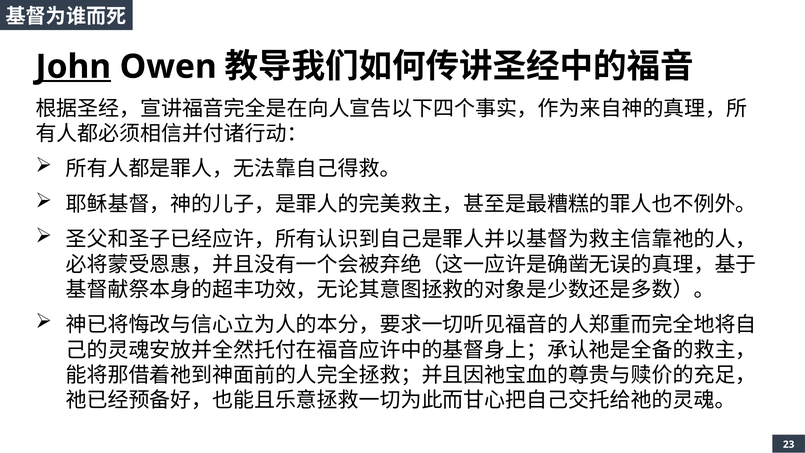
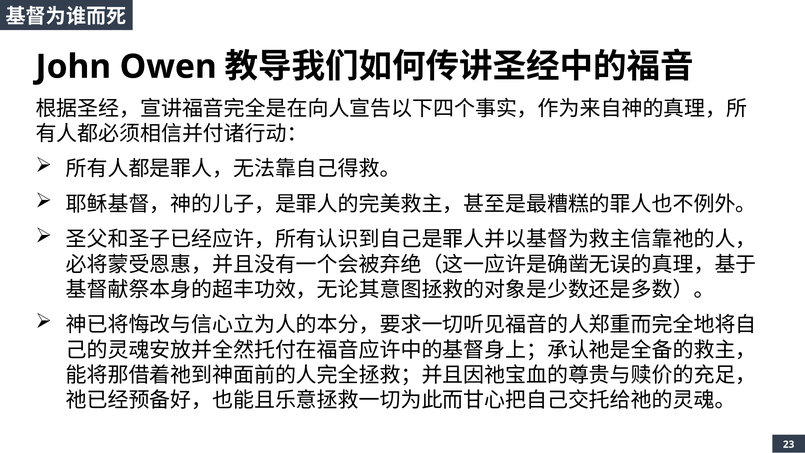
John underline: present -> none (73, 67)
